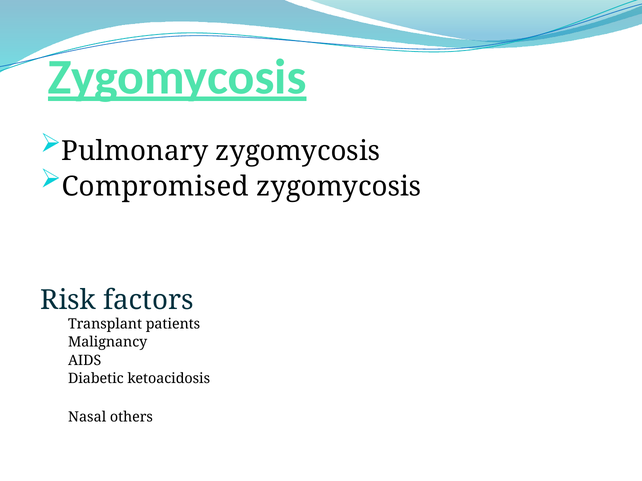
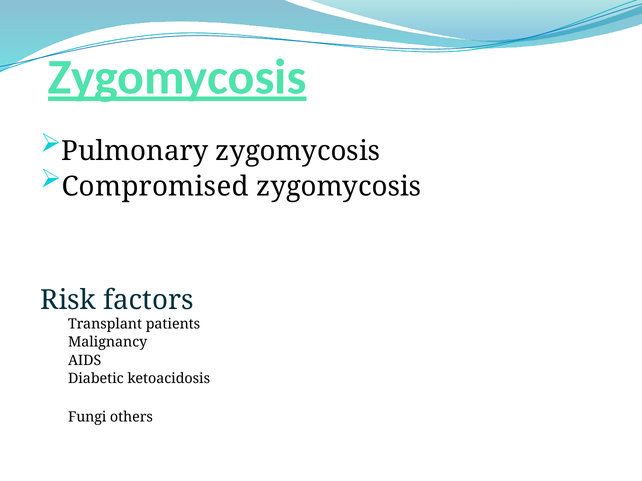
Nasal: Nasal -> Fungi (87, 417)
